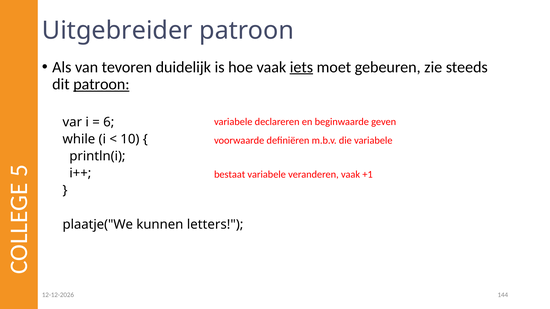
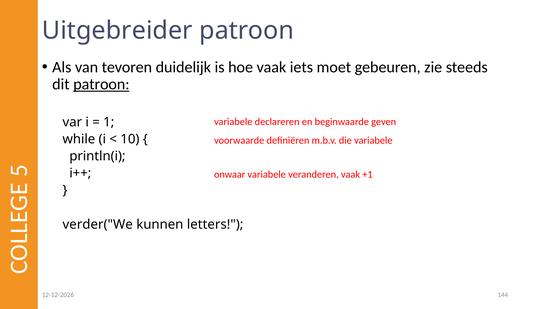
iets underline: present -> none (301, 67)
6: 6 -> 1 (109, 122)
bestaat: bestaat -> onwaar (230, 175)
plaatje("We: plaatje("We -> verder("We (98, 225)
